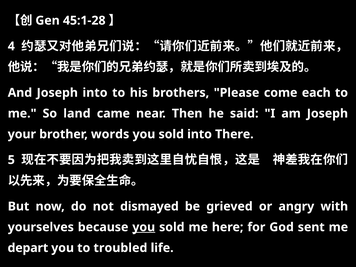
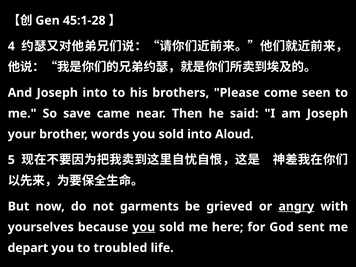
each: each -> seen (316, 93)
land: land -> save (77, 113)
There: There -> Aloud (234, 134)
dismayed: dismayed -> garments (149, 206)
angry underline: none -> present (296, 206)
